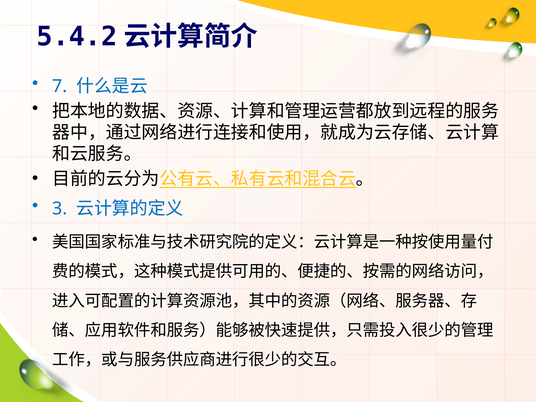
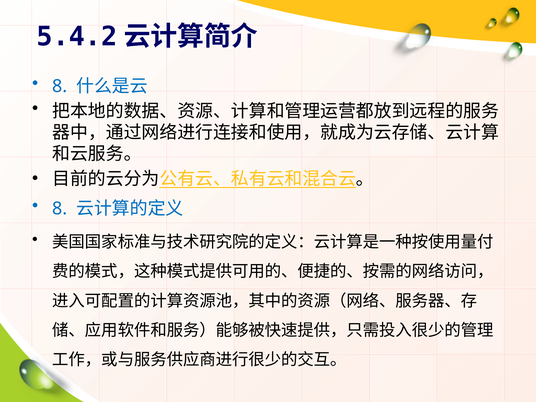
7: 7 -> 8 (60, 86)
3: 3 -> 8 (60, 209)
